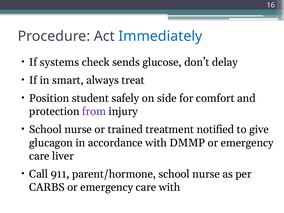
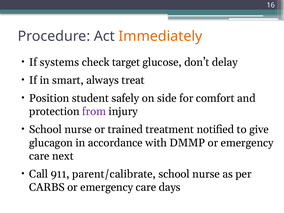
Immediately colour: blue -> orange (160, 36)
sends: sends -> target (126, 62)
liver: liver -> next (63, 156)
parent/hormone: parent/hormone -> parent/calibrate (114, 174)
care with: with -> days (170, 187)
